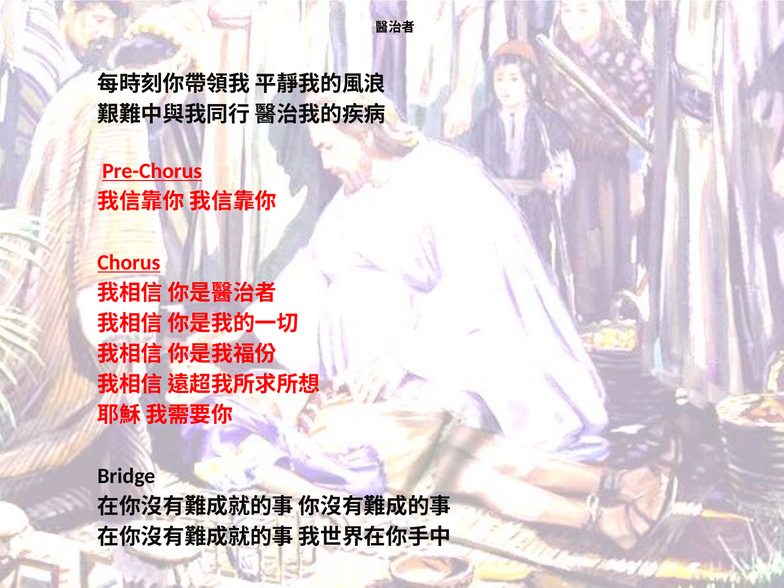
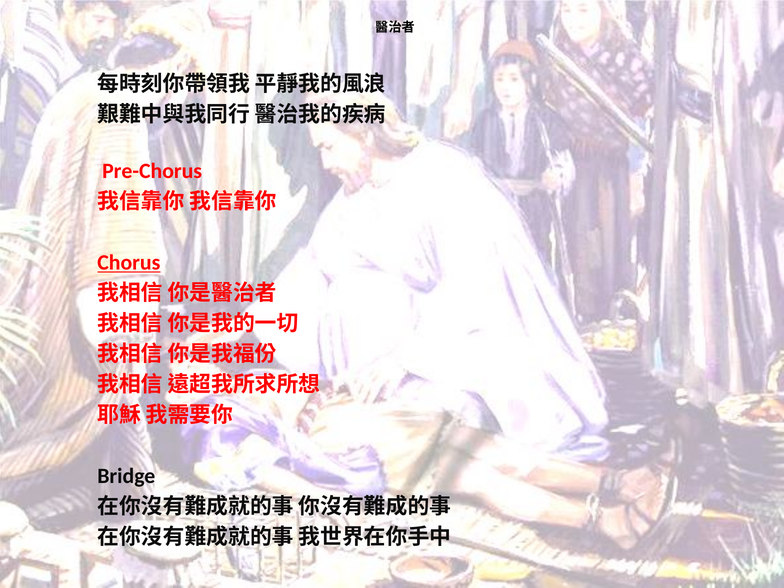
Pre-Chorus underline: present -> none (152, 171)
